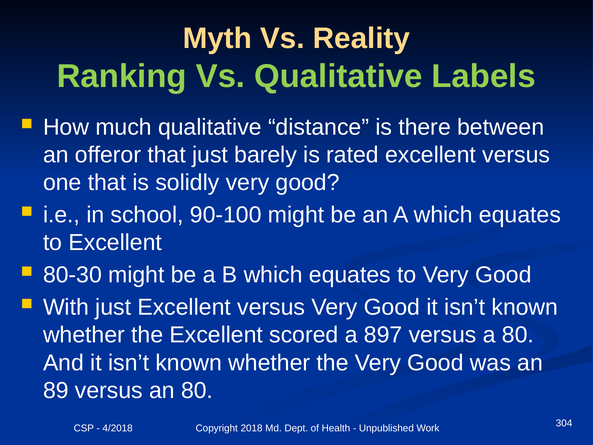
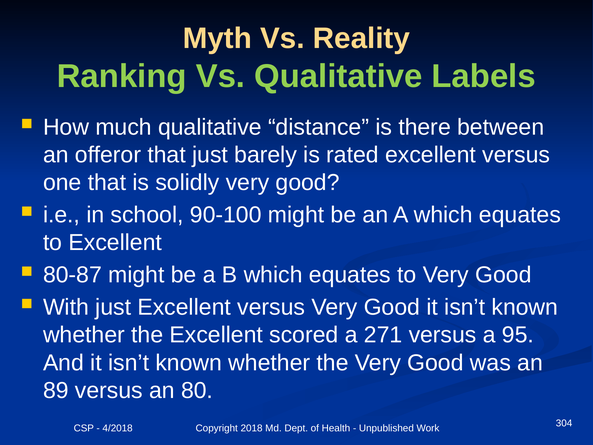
80-30: 80-30 -> 80-87 (72, 275)
897: 897 -> 271 (383, 335)
a 80: 80 -> 95 (518, 335)
